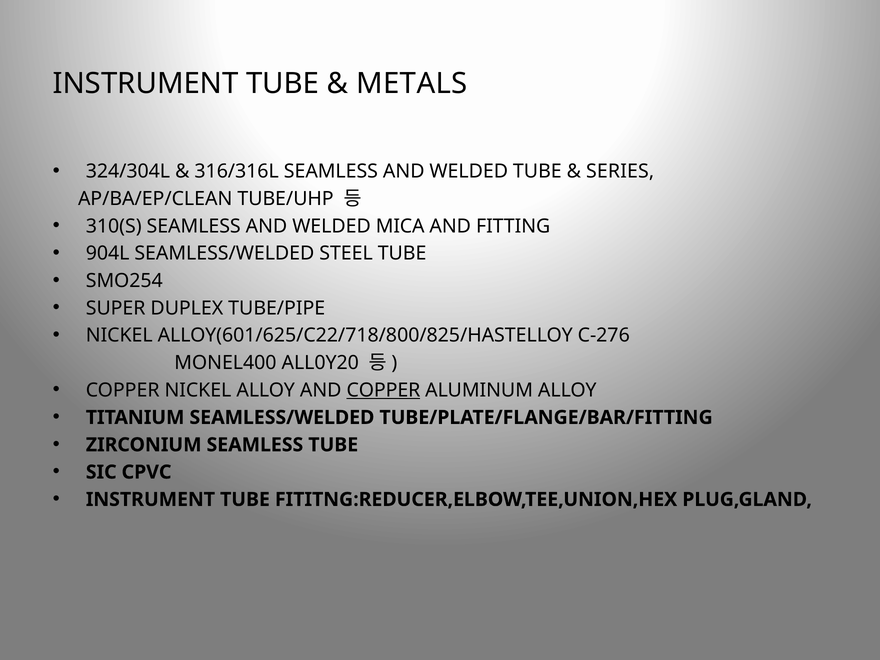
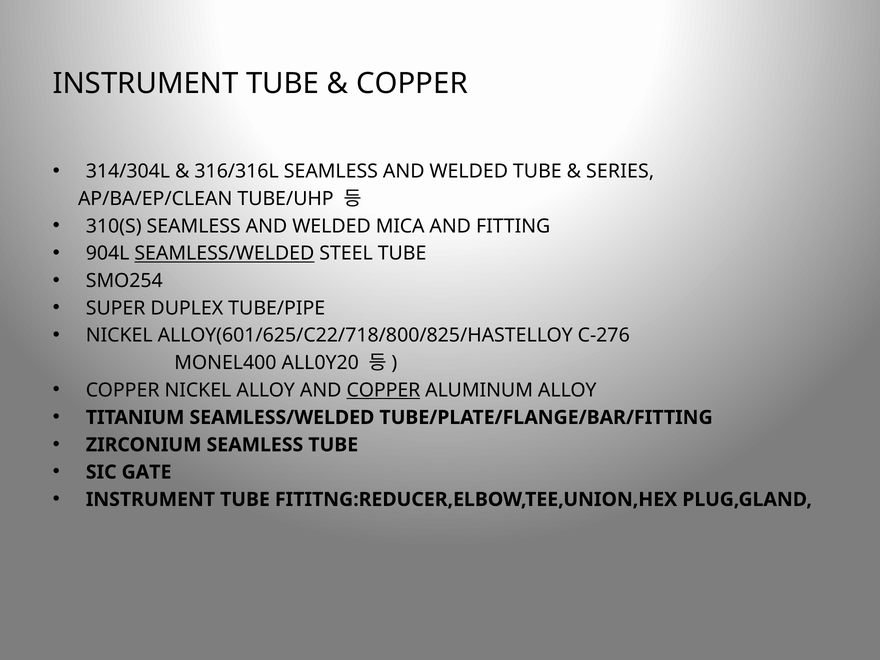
METALS: METALS -> COPPER (412, 83)
324/304L: 324/304L -> 314/304L (128, 171)
SEAMLESS/WELDED underline: none -> present (224, 253)
CPVC: CPVC -> GATE (147, 472)
